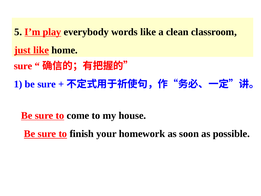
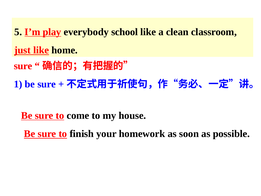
words: words -> school (125, 32)
